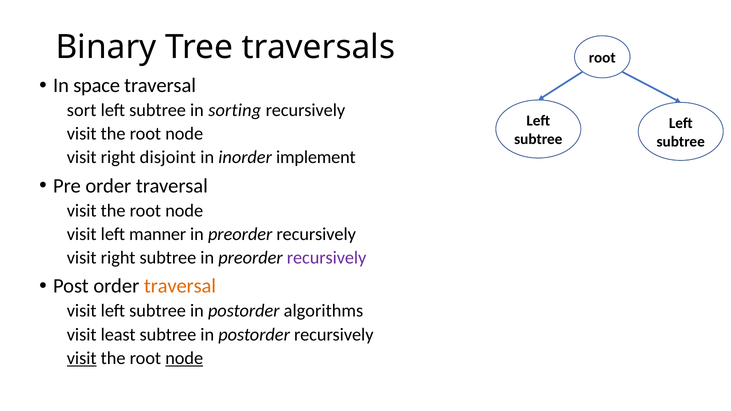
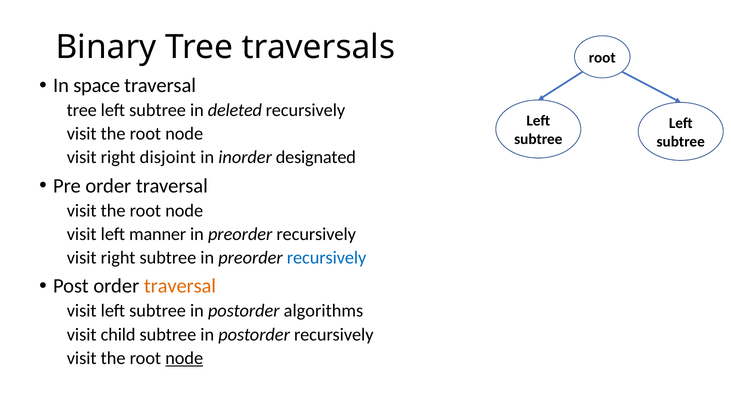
sort: sort -> tree (82, 110)
sorting: sorting -> deleted (235, 110)
implement: implement -> designated (316, 157)
recursively colour: purple -> blue (327, 258)
least: least -> child (118, 335)
visit underline: present -> none (82, 358)
